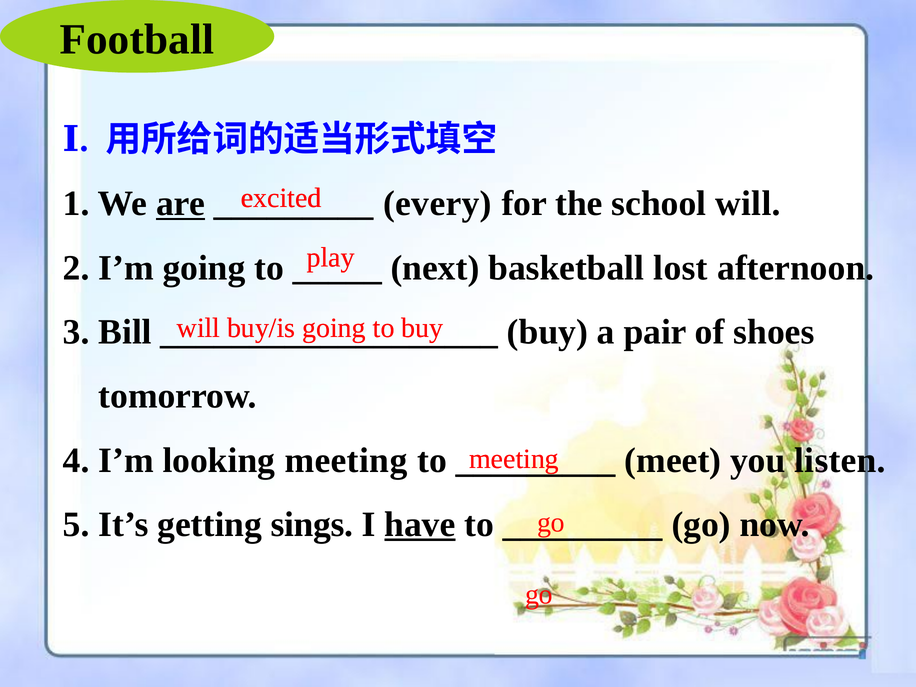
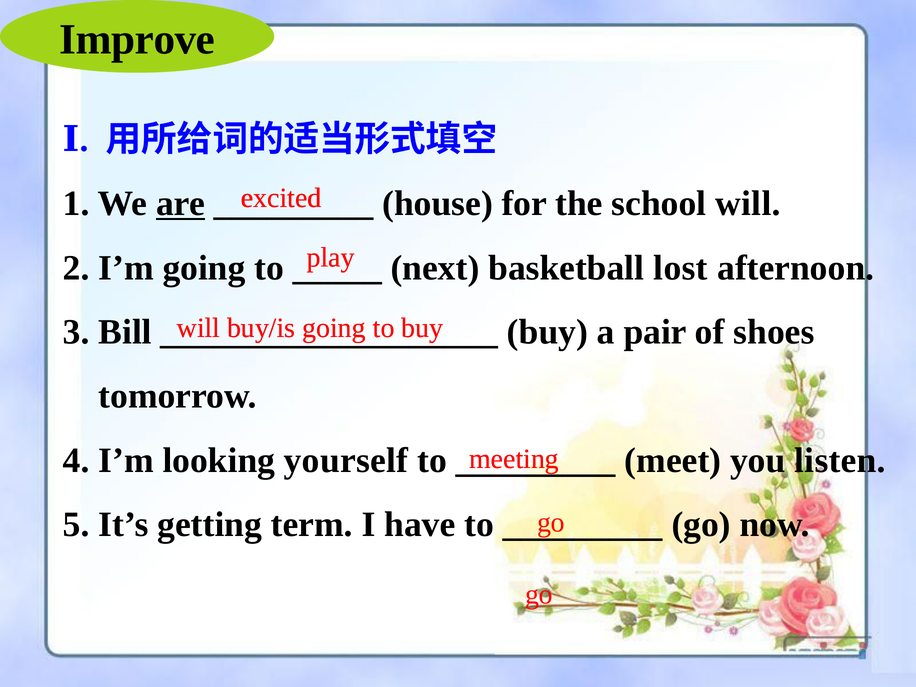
Football: Football -> Improve (137, 39)
every: every -> house (438, 204)
looking meeting: meeting -> yourself (346, 460)
sings: sings -> term (312, 524)
have underline: present -> none (420, 524)
